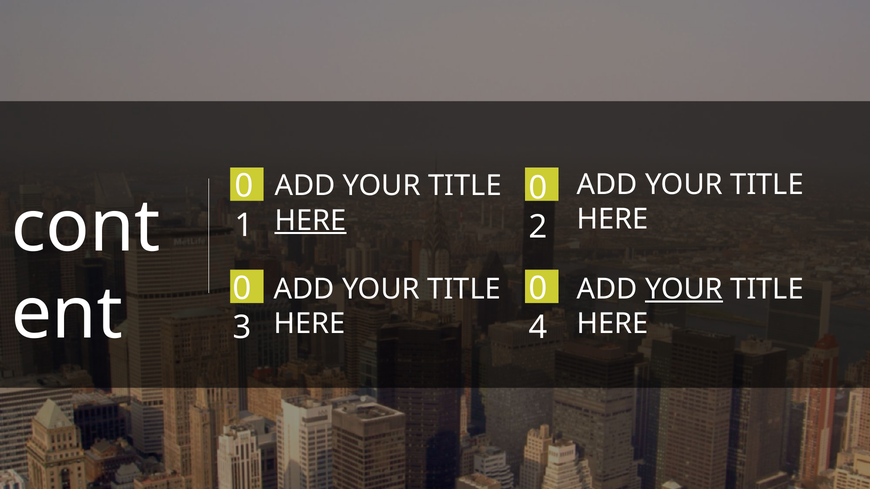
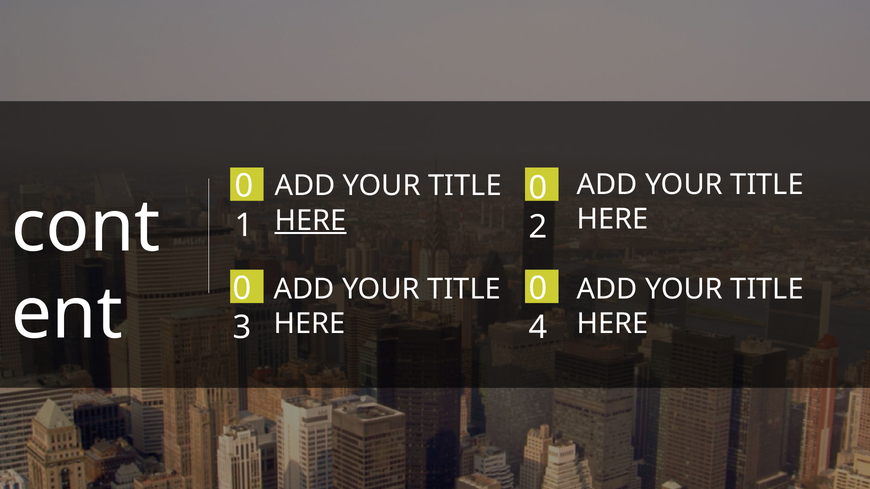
YOUR underline: present -> none (684, 289)
